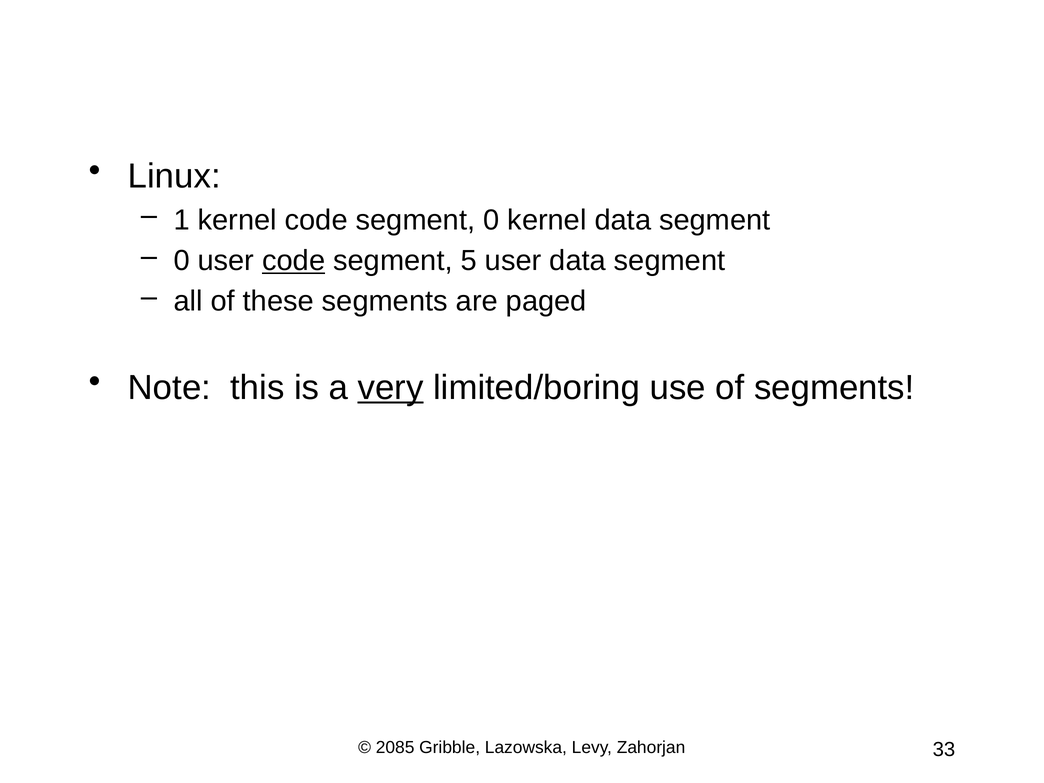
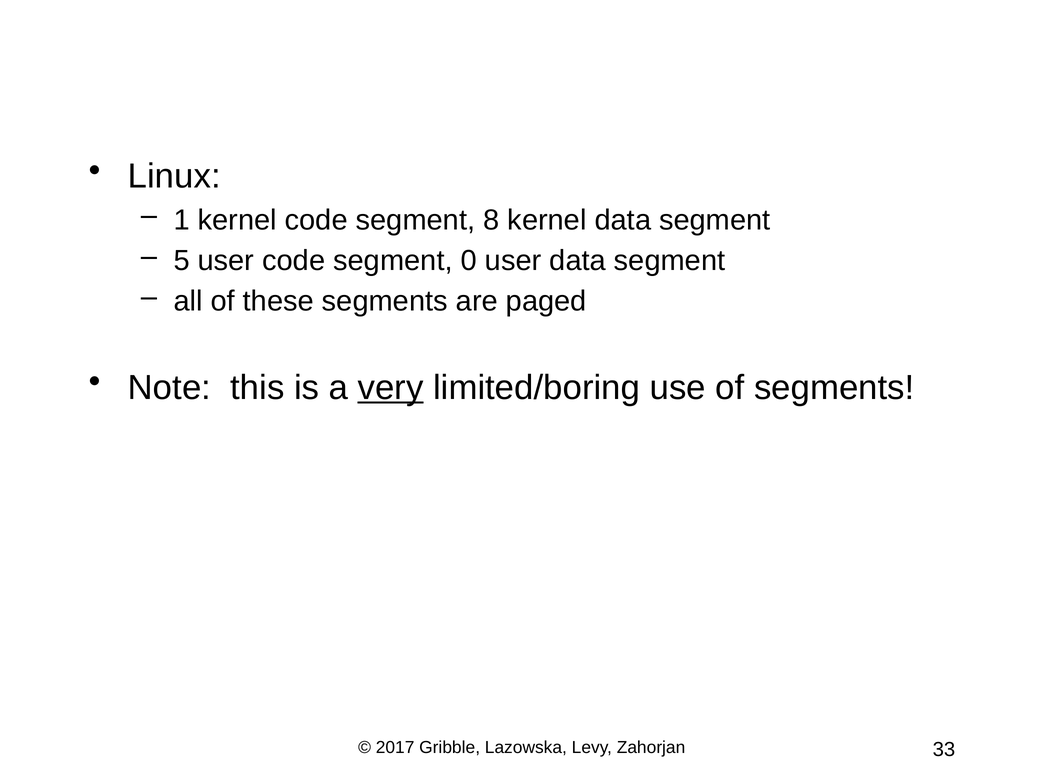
segment 0: 0 -> 8 (491, 220)
0: 0 -> 5 (182, 261)
code underline: present -> none (294, 261)
5: 5 -> 0 (469, 261)
2085: 2085 -> 2017 (395, 748)
